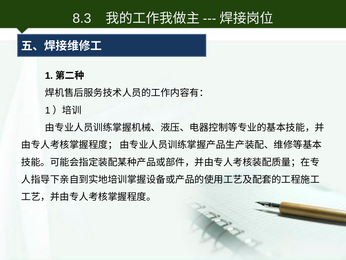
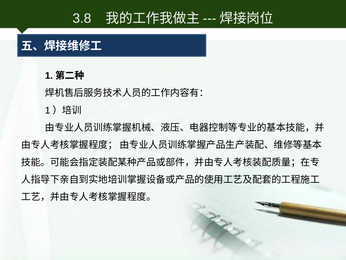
8.3: 8.3 -> 3.8 (82, 18)
